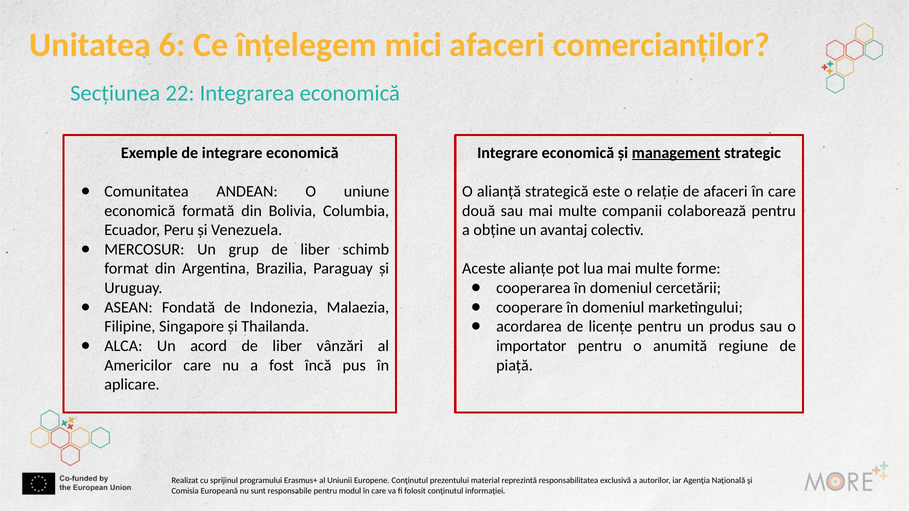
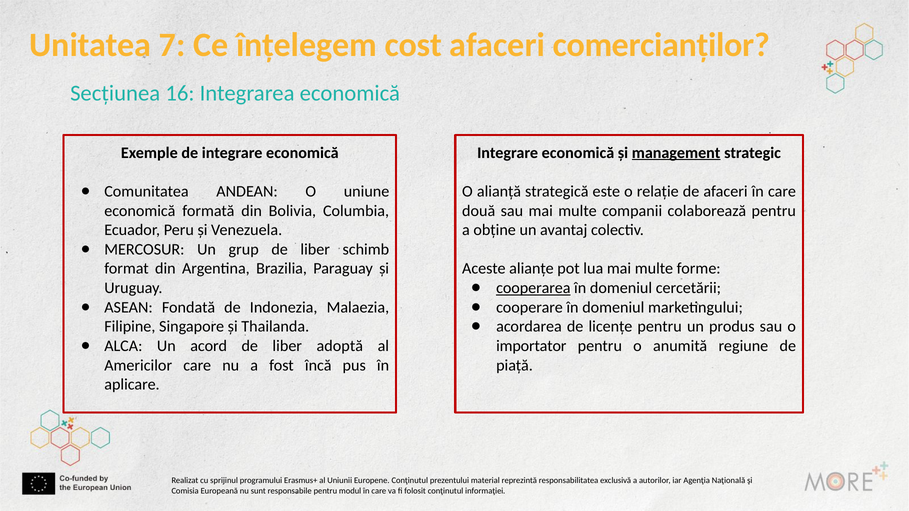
6: 6 -> 7 (172, 45)
mici: mici -> cost (413, 45)
22: 22 -> 16 (180, 93)
cooperarea underline: none -> present (533, 288)
vânzări: vânzări -> adoptă (340, 346)
